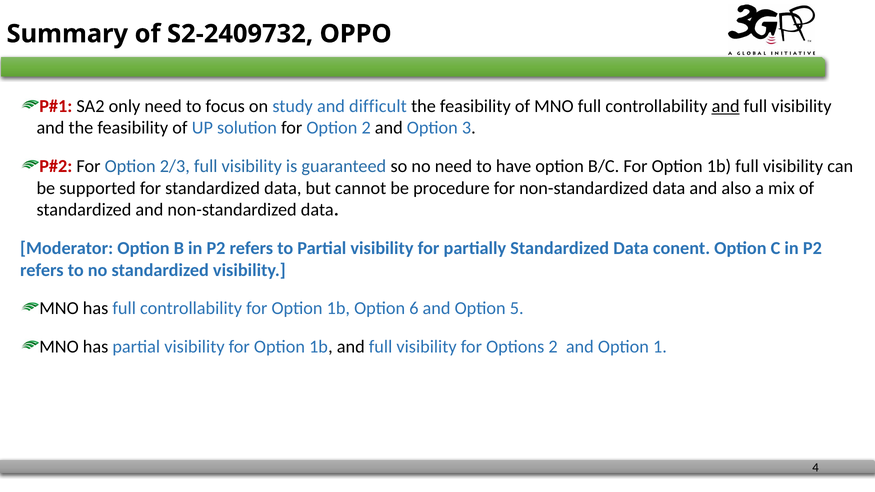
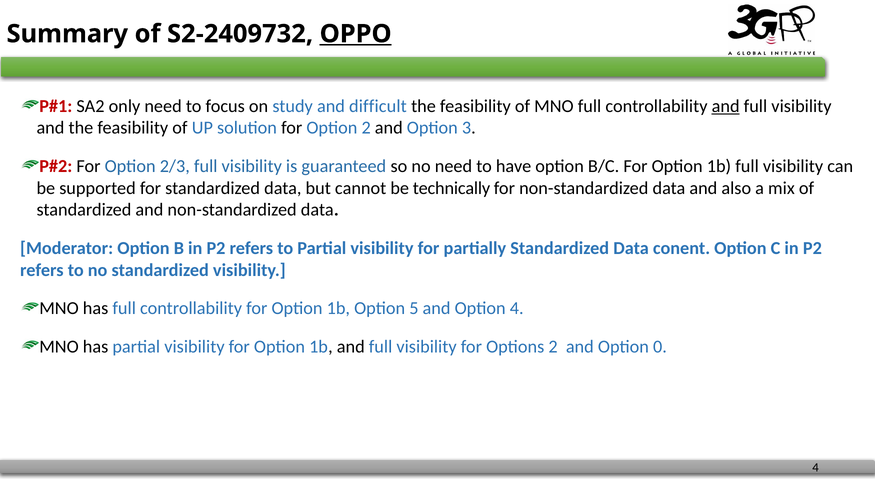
OPPO underline: none -> present (356, 34)
procedure: procedure -> technically (452, 188)
6: 6 -> 5 (414, 308)
Option 5: 5 -> 4 (517, 308)
1: 1 -> 0 (660, 347)
